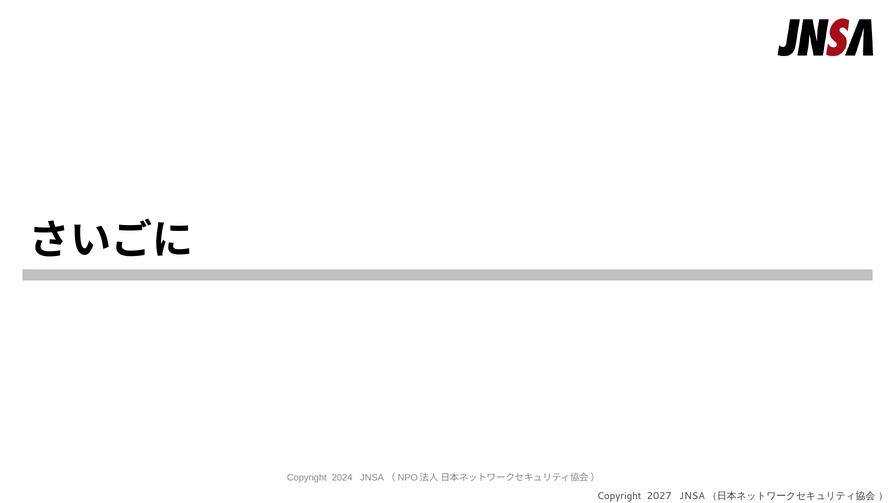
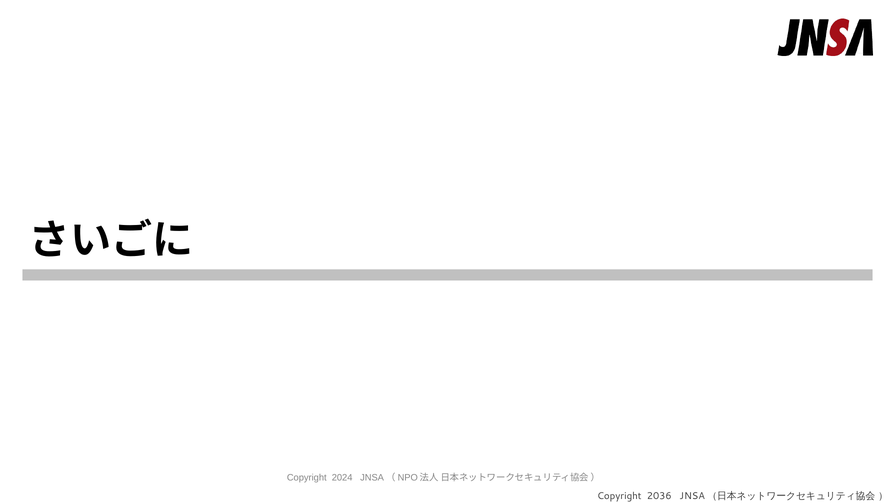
2027: 2027 -> 2036 (659, 497)
